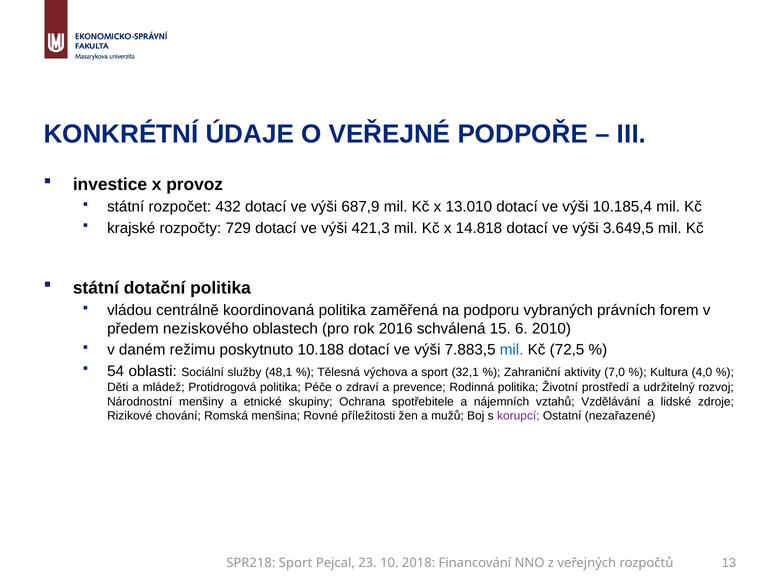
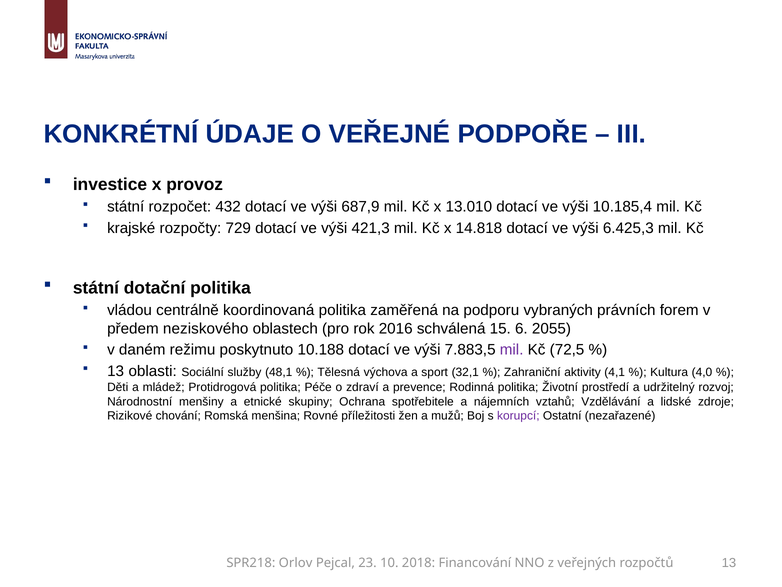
3.649,5: 3.649,5 -> 6.425,3 (628, 228)
2010: 2010 -> 2055 (551, 328)
mil colour: blue -> purple (512, 350)
54: 54 -> 13 (116, 371)
7,0: 7,0 -> 4,1 (615, 372)
SPR218 Sport: Sport -> Orlov (296, 563)
